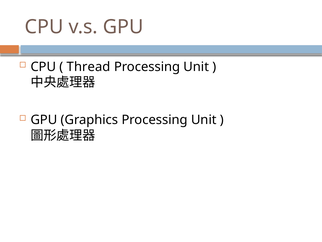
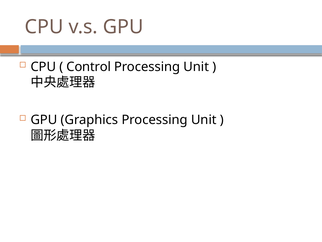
Thread: Thread -> Control (89, 67)
